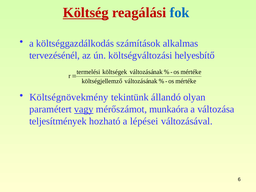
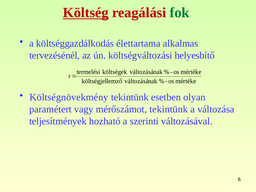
fok colour: blue -> green (180, 13)
számítások: számítások -> élettartama (138, 43)
állandó: állandó -> esetben (166, 97)
vagy underline: present -> none (84, 109)
mérőszámot munkaóra: munkaóra -> tekintünk (169, 109)
lépései: lépései -> szerinti (144, 121)
